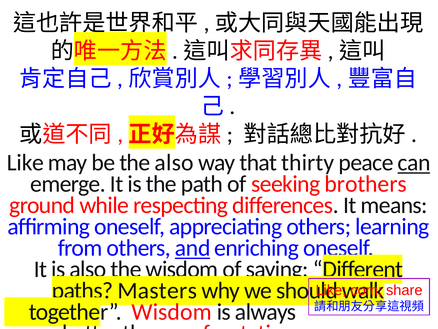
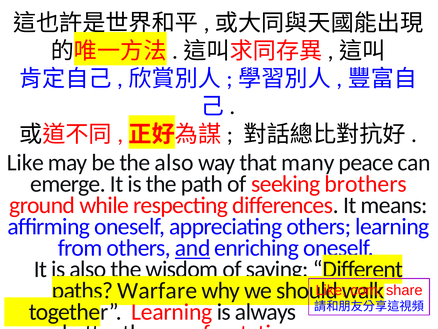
thirty: thirty -> many (308, 163)
can underline: present -> none (414, 163)
Masters: Masters -> Warfare (157, 290)
together Wisdom: Wisdom -> Learning (172, 312)
